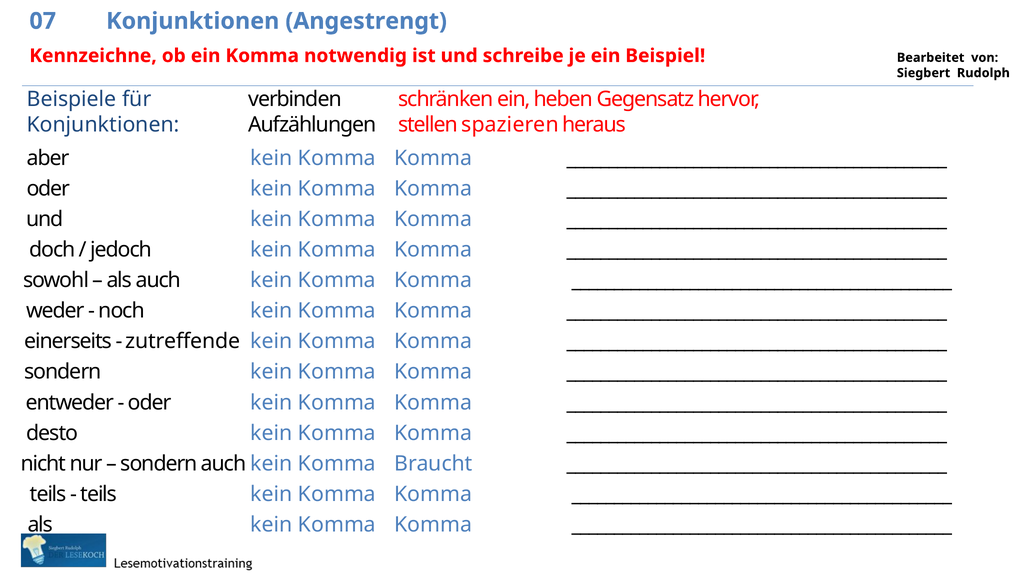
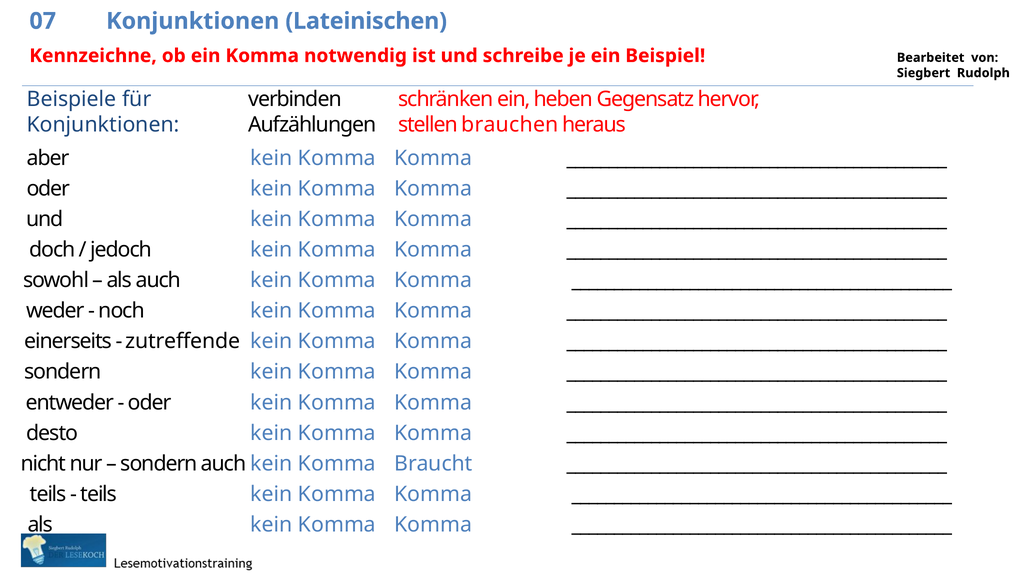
Angestrengt: Angestrengt -> Lateinischen (366, 21)
spazieren: spazieren -> brauchen (510, 125)
